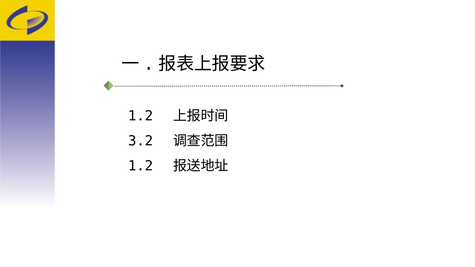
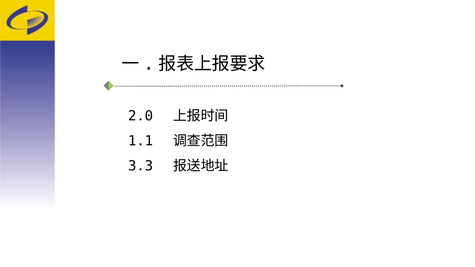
1.2: 1.2 -> 2.0 (141, 116)
3.2: 3.2 -> 1.1 (141, 141)
1.2: 1.2 -> 3.3 (141, 166)
